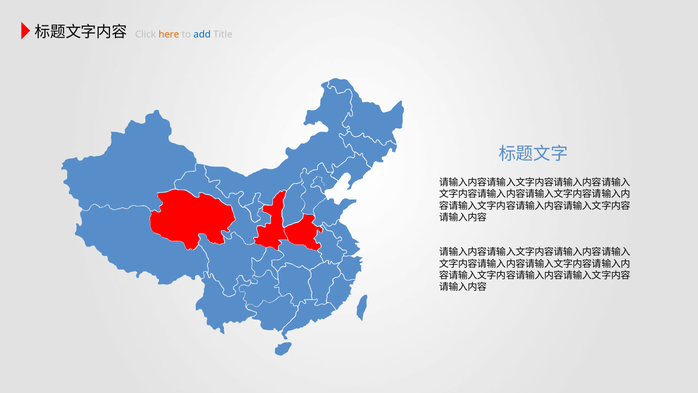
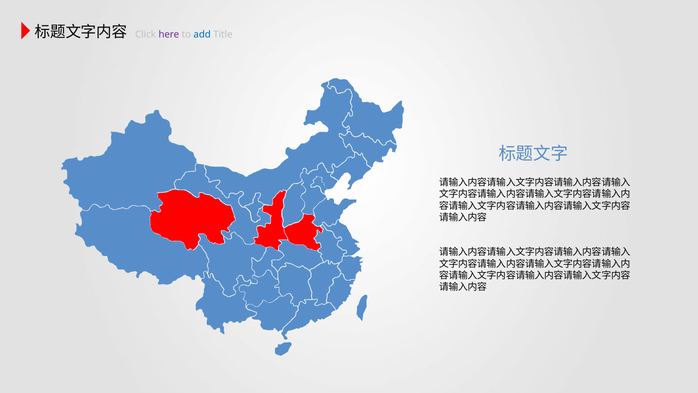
here colour: orange -> purple (169, 35)
